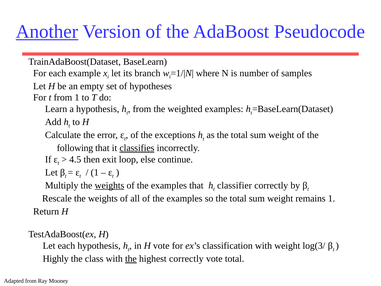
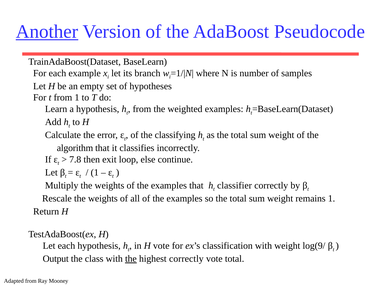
exceptions: exceptions -> classifying (175, 135)
following: following -> algorithm (75, 148)
classifies underline: present -> none (137, 148)
4.5: 4.5 -> 7.8 (75, 159)
weights underline: present -> none (109, 185)
log(3/: log(3/ -> log(9/ (314, 246)
Highly: Highly -> Output (56, 259)
